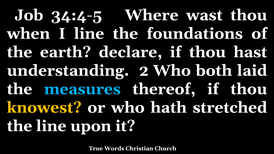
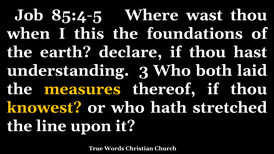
34:4-5: 34:4-5 -> 85:4-5 (77, 15)
I line: line -> this (89, 34)
2: 2 -> 3 (144, 71)
measures colour: light blue -> yellow (82, 89)
